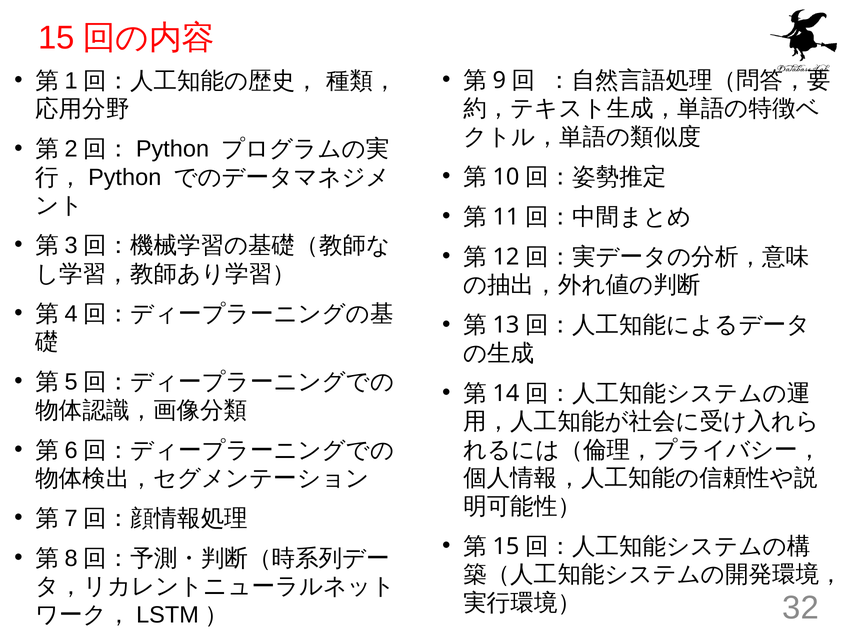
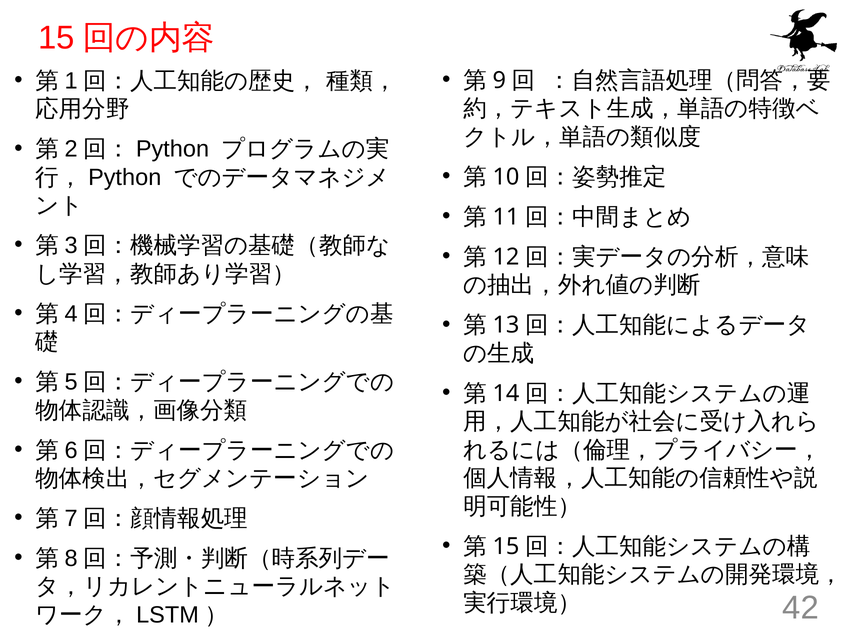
32: 32 -> 42 (801, 607)
